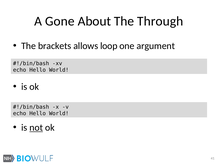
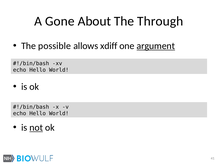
brackets: brackets -> possible (55, 46)
loop: loop -> xdiff (109, 46)
argument underline: none -> present (156, 46)
